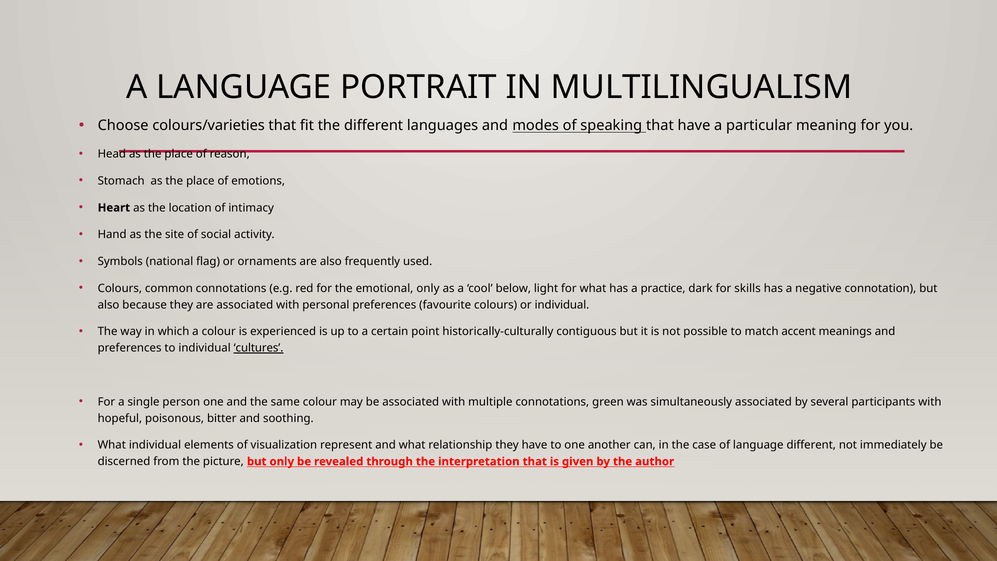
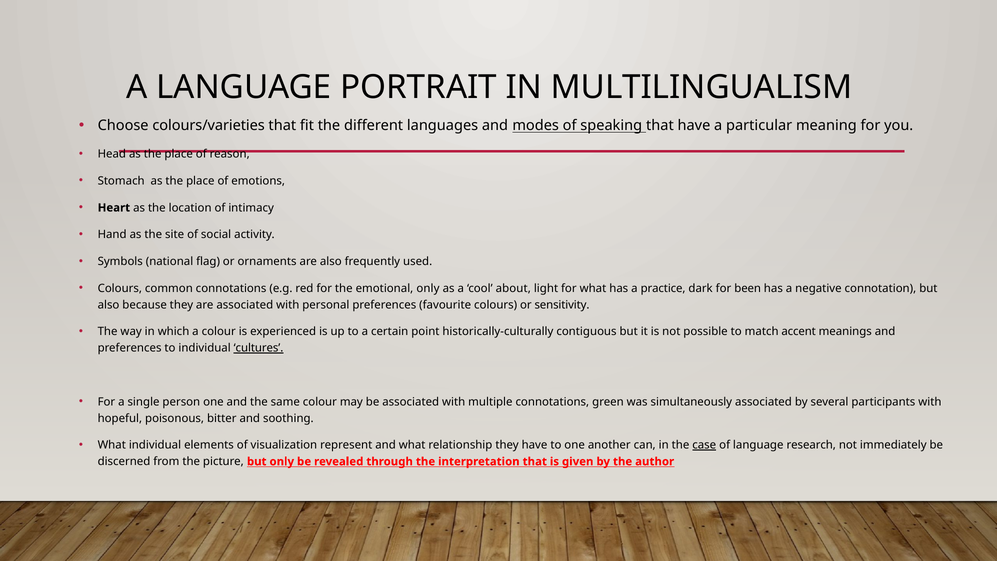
below: below -> about (513, 288)
skills: skills -> been (748, 288)
or individual: individual -> sensitivity (562, 305)
case underline: none -> present (704, 445)
language different: different -> research (811, 445)
